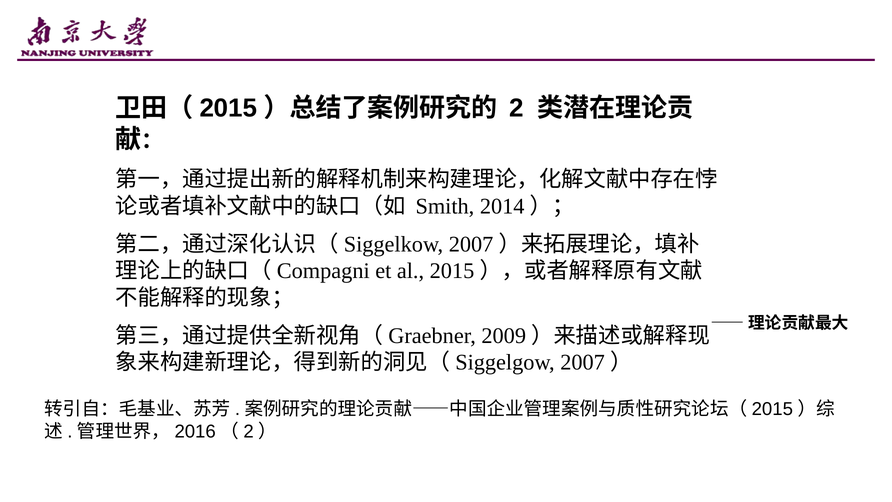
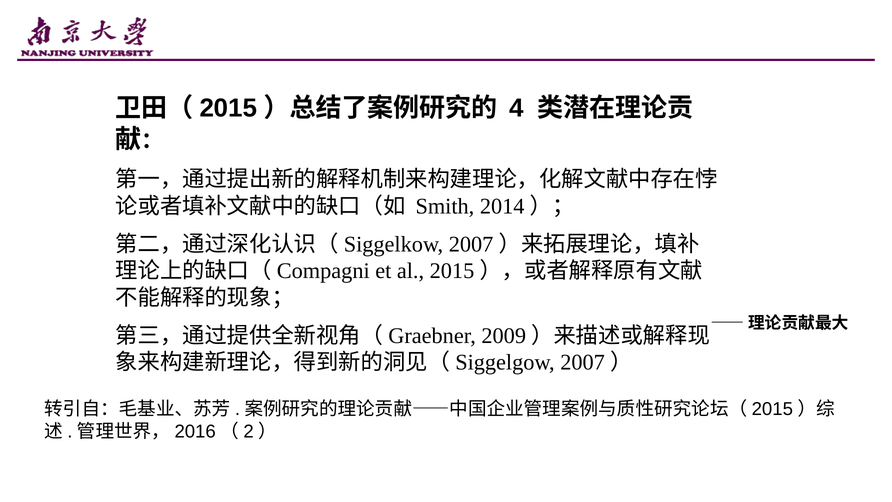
2: 2 -> 4 (517, 108)
